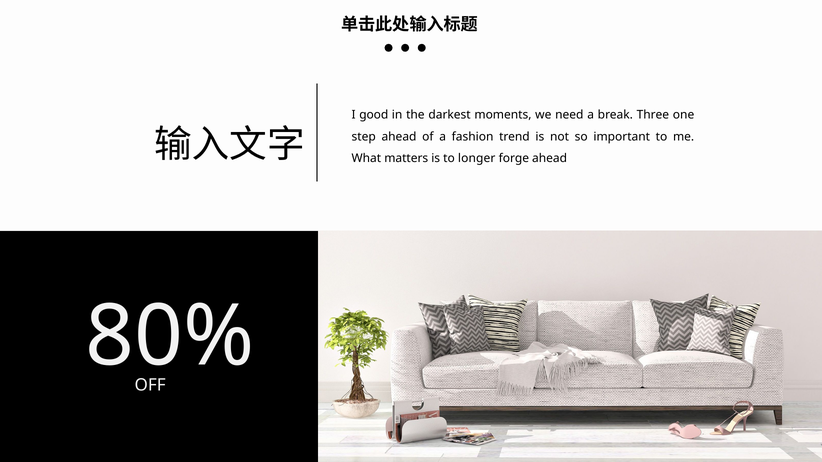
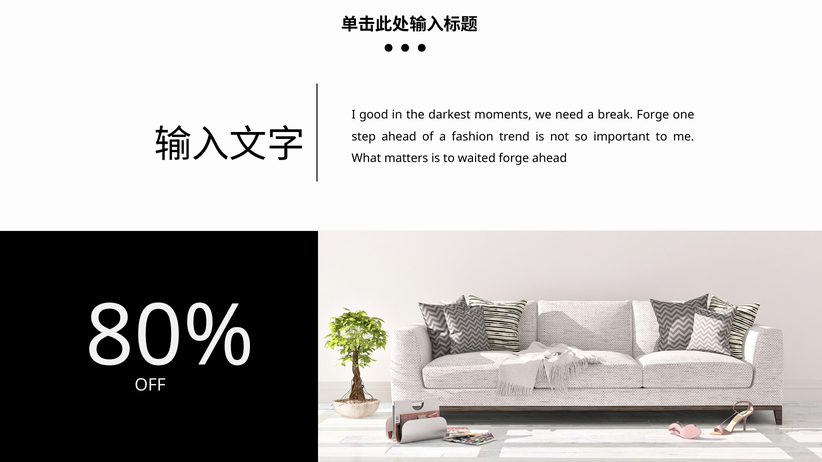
break Three: Three -> Forge (653, 115)
longer: longer -> waited (477, 158)
